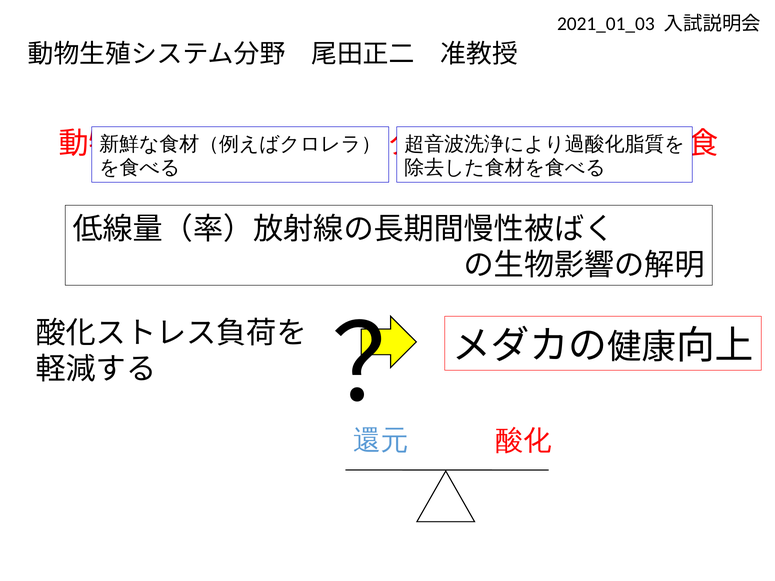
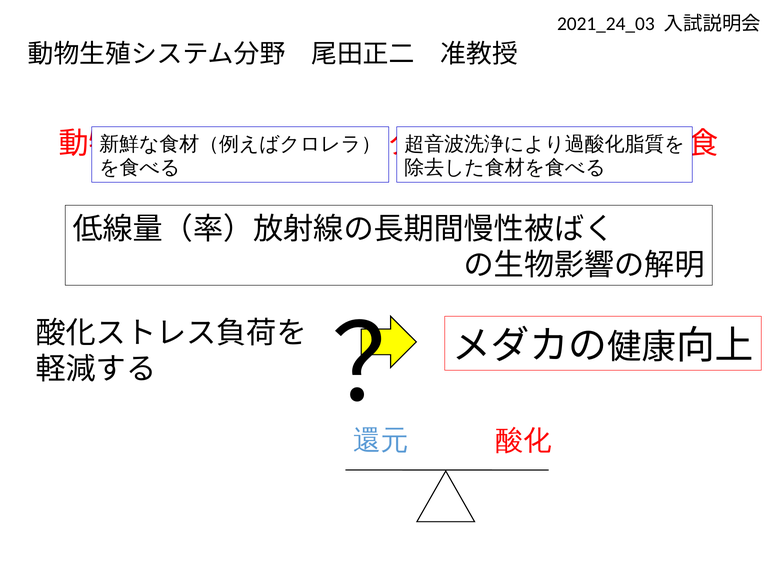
2021_01_03: 2021_01_03 -> 2021_24_03 (606, 24)
